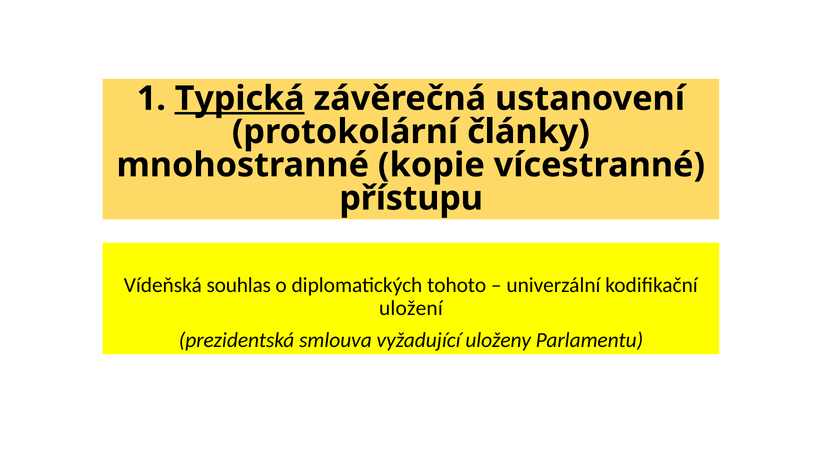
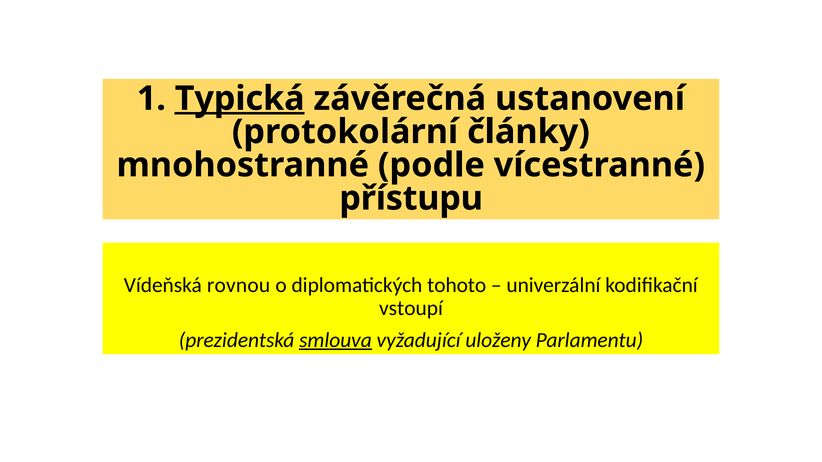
kopie: kopie -> podle (431, 165)
souhlas: souhlas -> rovnou (239, 285)
uložení: uložení -> vstoupí (411, 309)
smlouva underline: none -> present (335, 340)
